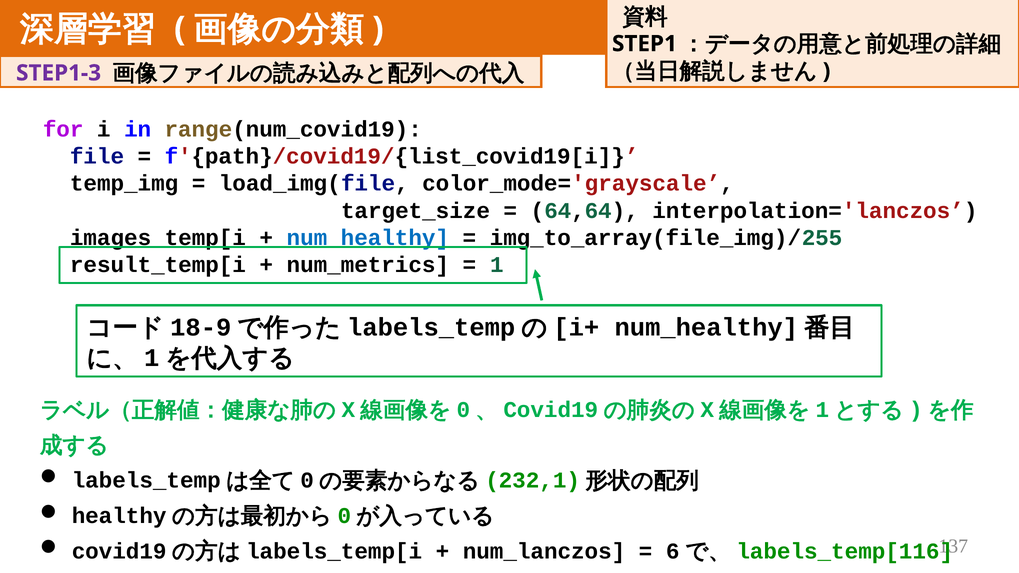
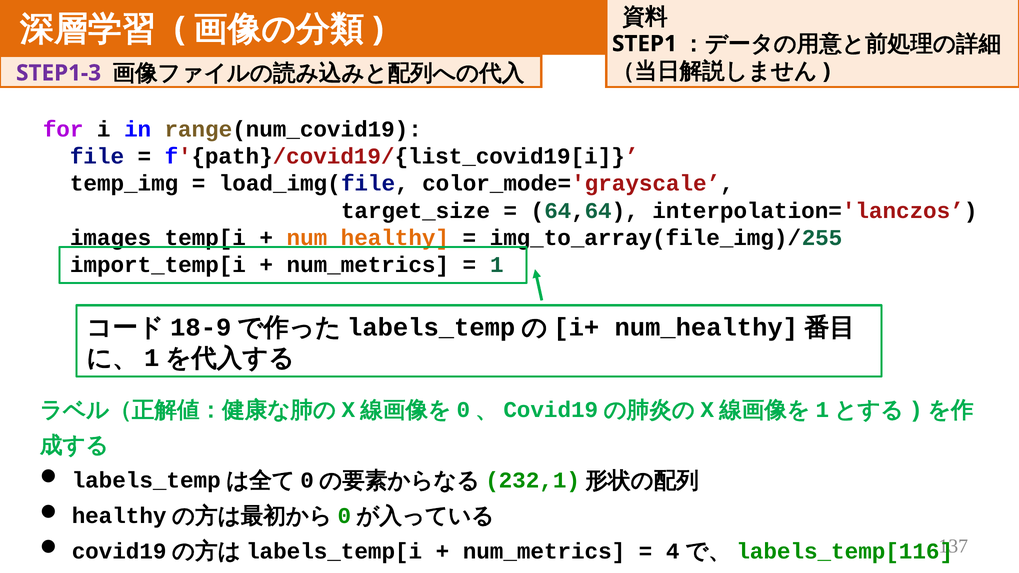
num_healthy colour: blue -> orange (368, 238)
result_temp[i: result_temp[i -> import_temp[i (158, 265)
num_lanczos: num_lanczos -> num_metrics (544, 551)
6: 6 -> 4 (673, 551)
